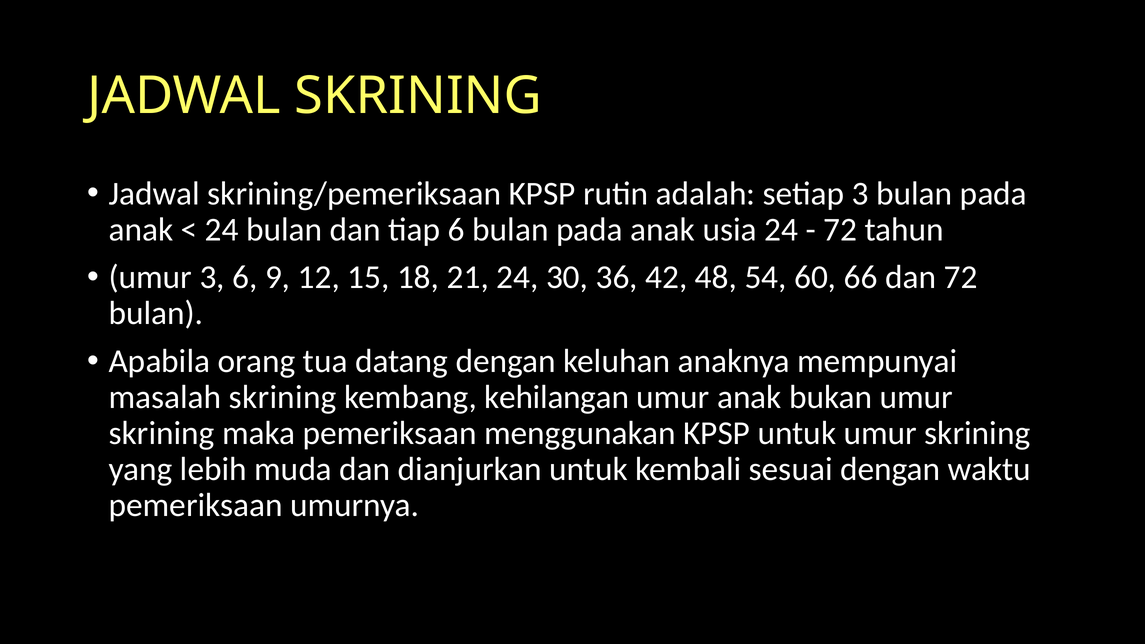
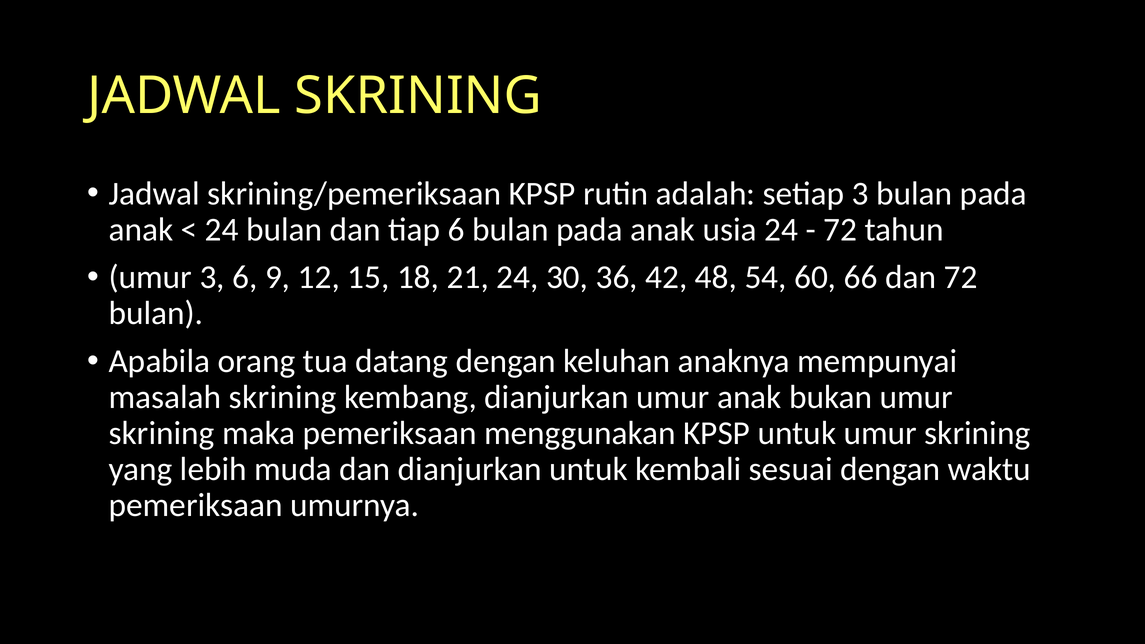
kembang kehilangan: kehilangan -> dianjurkan (557, 397)
